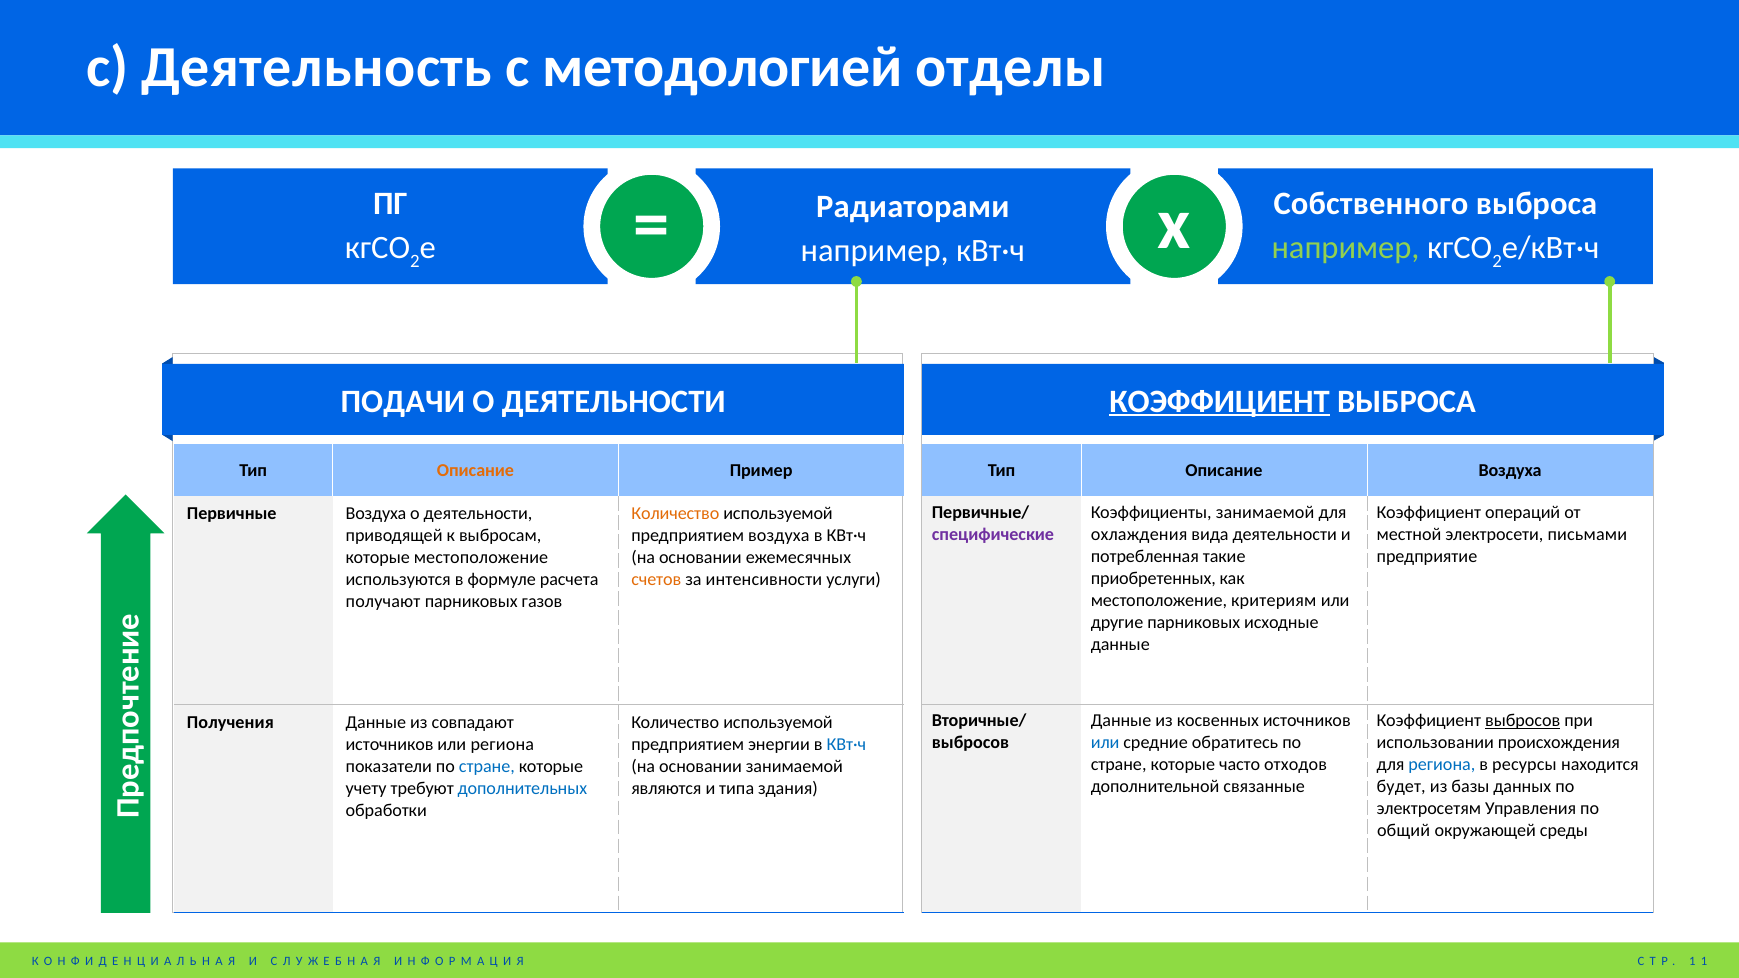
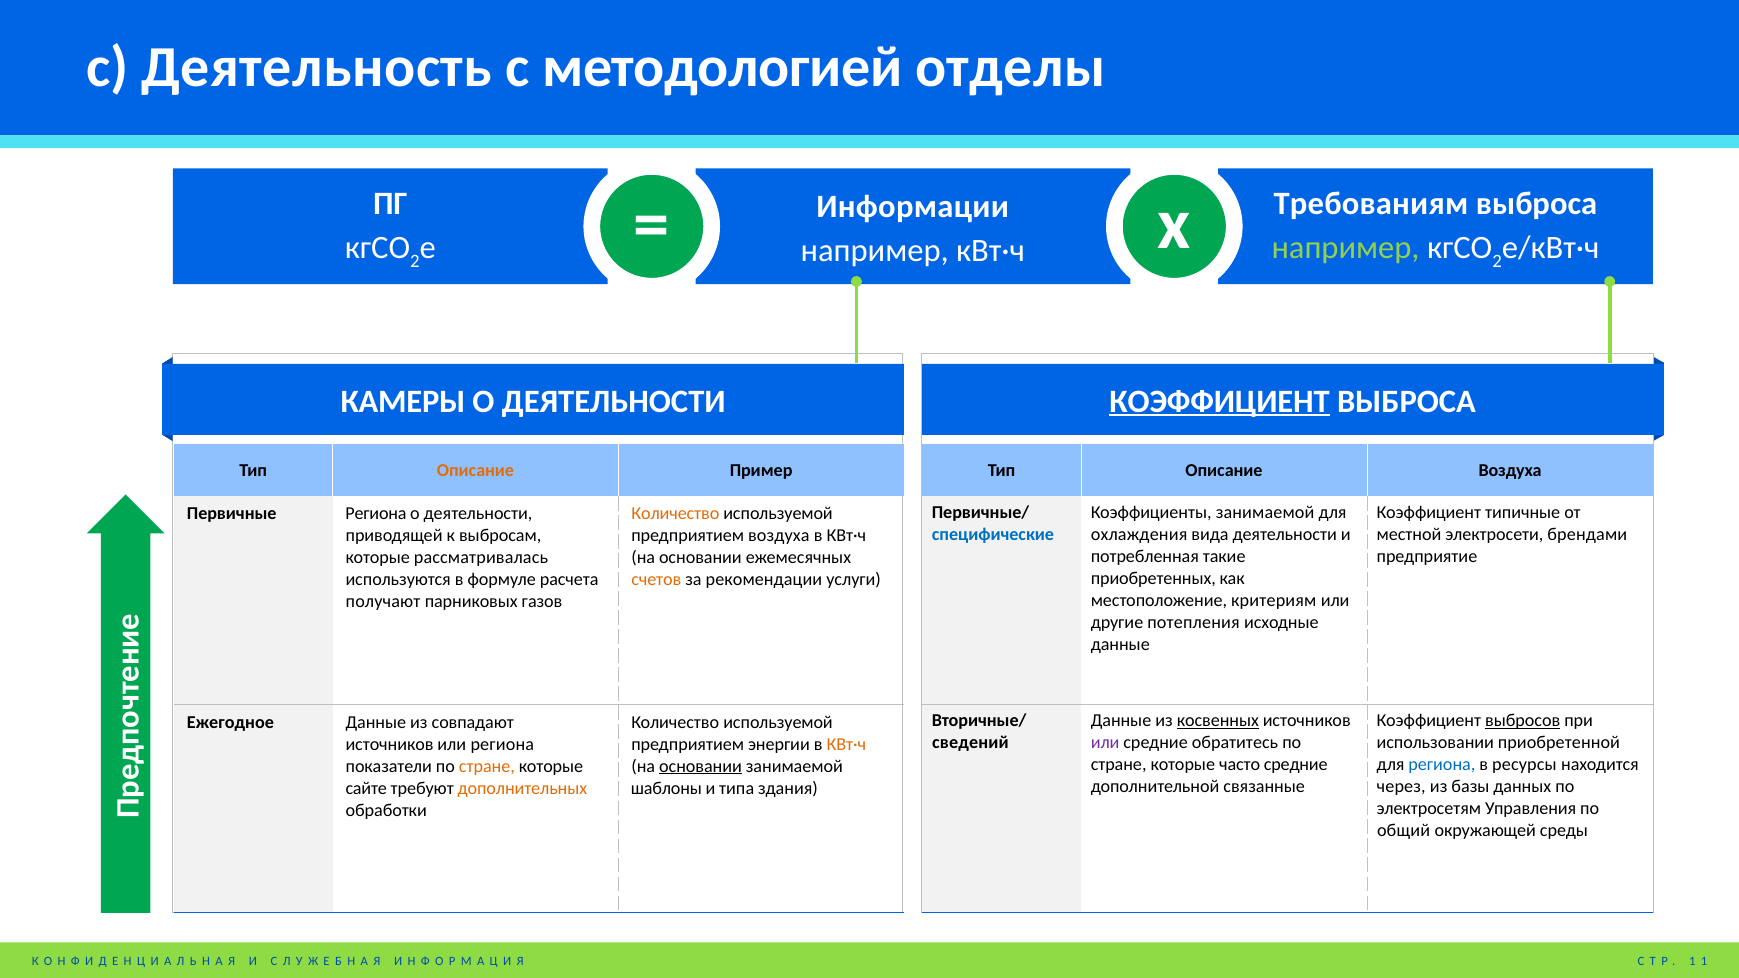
Собственного: Собственного -> Требованиям (1371, 204)
Радиаторами: Радиаторами -> Информации (913, 206)
ПОДАЧИ: ПОДАЧИ -> КАМЕРЫ (403, 401)
операций: операций -> типичные (1523, 512)
Первичные Воздуха: Воздуха -> Региона (376, 514)
специфические colour: purple -> blue (993, 534)
письмами: письмами -> брендами (1587, 534)
которые местоположение: местоположение -> рассматривалась (481, 558)
интенсивности: интенсивности -> рекомендации (764, 580)
другие парниковых: парниковых -> потепления (1194, 622)
косвенных underline: none -> present (1218, 721)
Получения: Получения -> Ежегодное (230, 722)
выбросов: выбросов -> сведений (970, 743)
или colour: blue -> purple (1105, 743)
происхождения: происхождения -> приобретенной (1559, 743)
КВт·ч colour: blue -> orange (846, 744)
часто отходов: отходов -> средние (1296, 765)
стране colour: blue -> orange (487, 766)
основании underline: none -> present (700, 766)
будет: будет -> через (1401, 787)
учету: учету -> сайте (366, 788)
дополнительных colour: blue -> orange (522, 788)
являются: являются -> шаблоны (666, 788)
